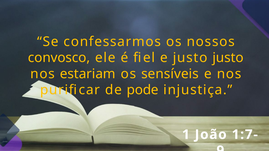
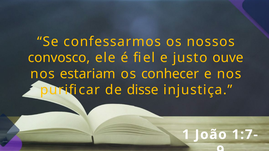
justo justo: justo -> ouve (228, 58)
sensíveis: sensíveis -> conhecer (170, 74)
pode: pode -> disse (143, 90)
